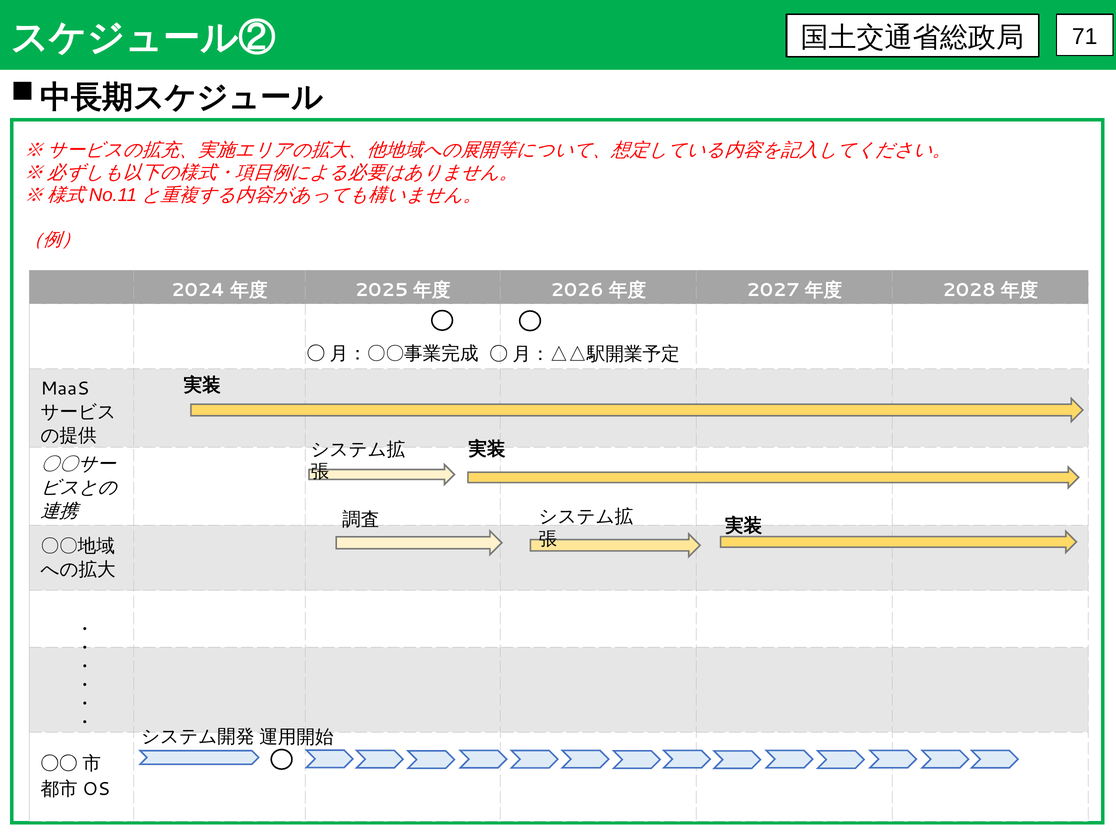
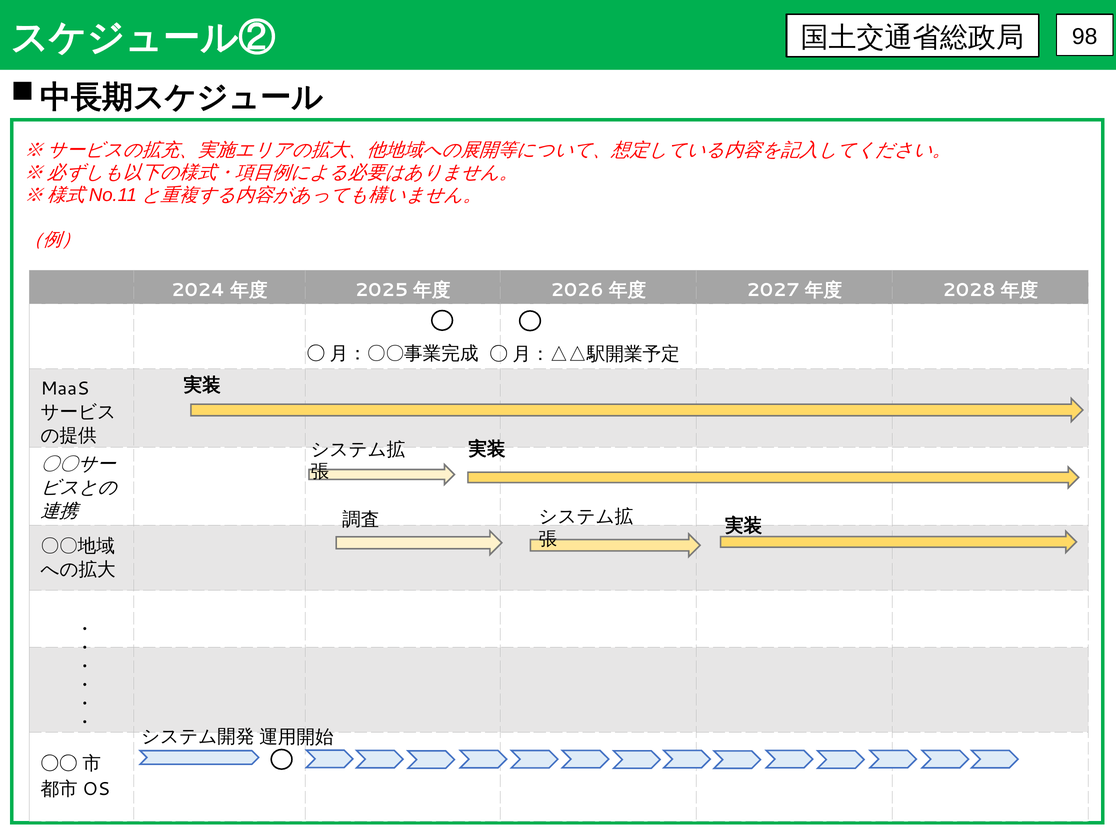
71: 71 -> 98 (1085, 36)
